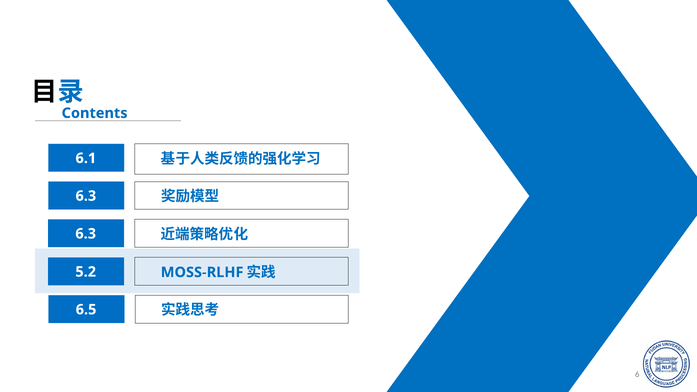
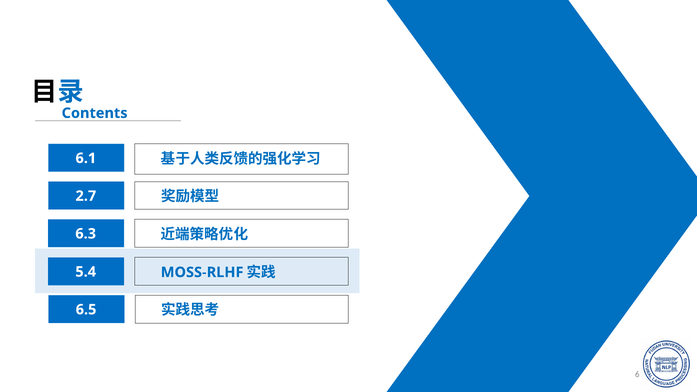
6.3: 6.3 -> 2.7 (86, 196)
5.2: 5.2 -> 5.4 (86, 272)
